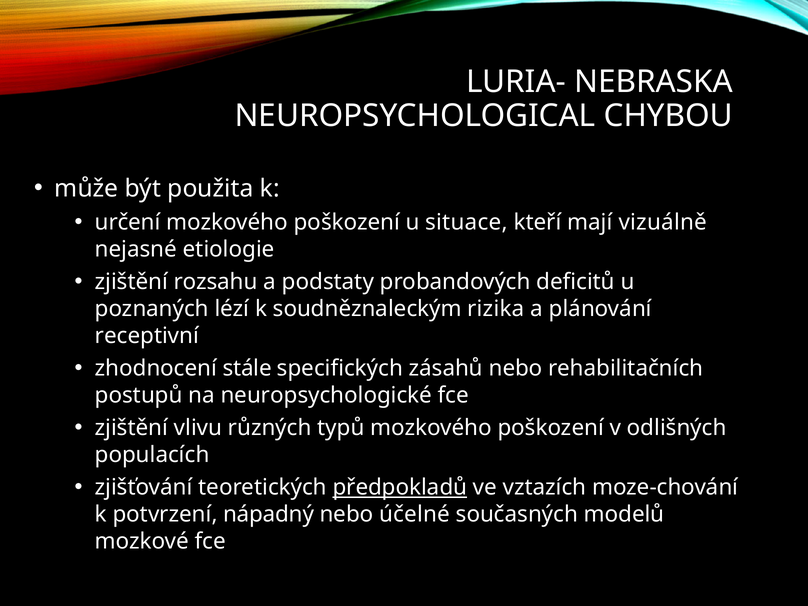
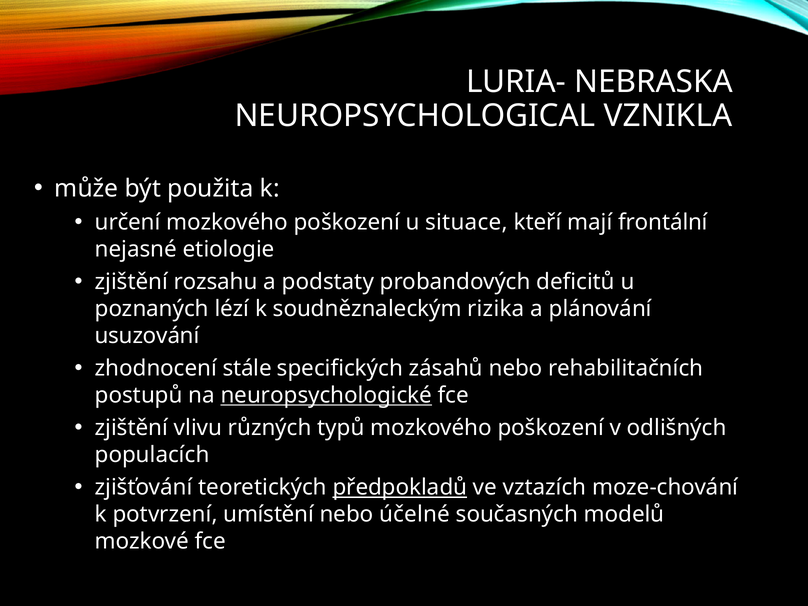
CHYBOU: CHYBOU -> VZNIKLA (668, 116)
vizuálně: vizuálně -> frontální (663, 222)
receptivní: receptivní -> usuzování (147, 336)
neuropsychologické underline: none -> present (326, 395)
nápadný: nápadný -> umístění (269, 514)
